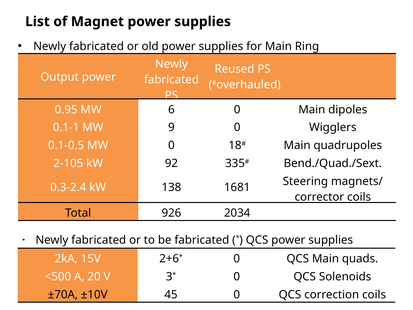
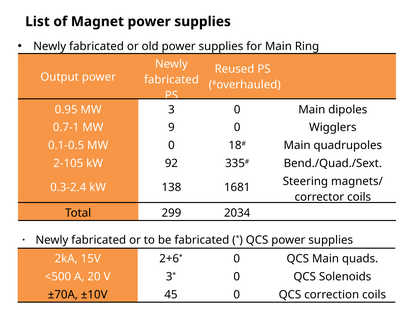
6: 6 -> 3 (171, 109)
0.1-1: 0.1-1 -> 0.7-1 (66, 127)
926: 926 -> 299 (171, 213)
